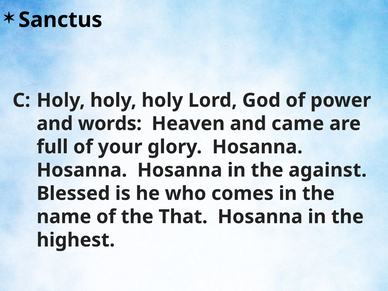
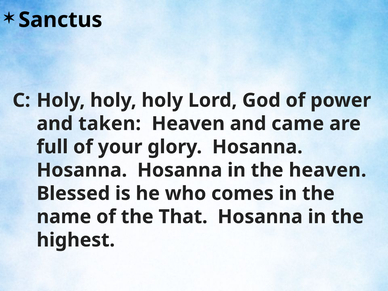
words: words -> taken (110, 124)
the against: against -> heaven (328, 170)
